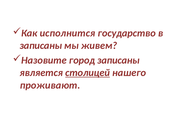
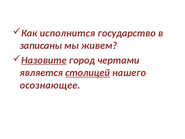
Назовите underline: none -> present (44, 60)
город записаны: записаны -> чертами (118, 60)
проживают: проживают -> осознающее (50, 85)
